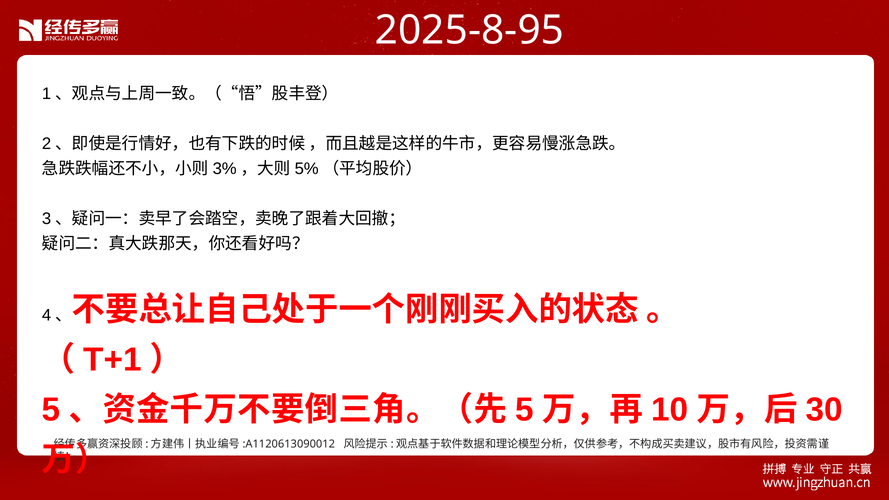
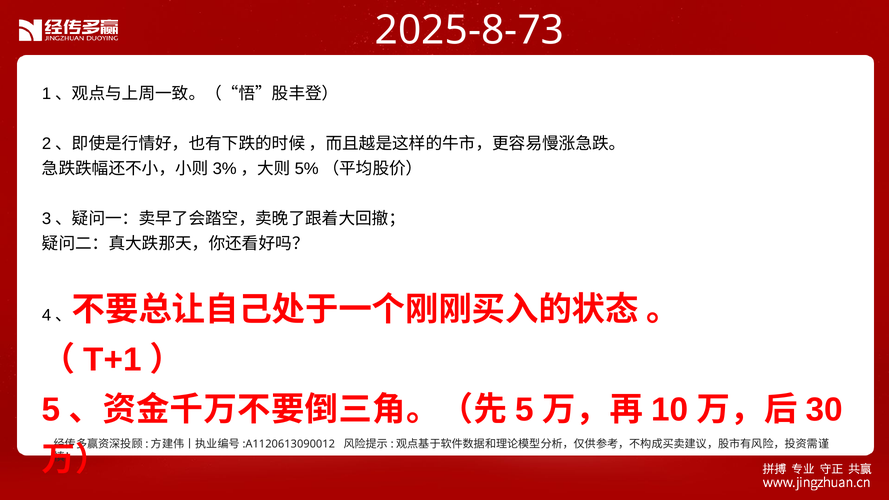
2025-8-95: 2025-8-95 -> 2025-8-73 (469, 31)
